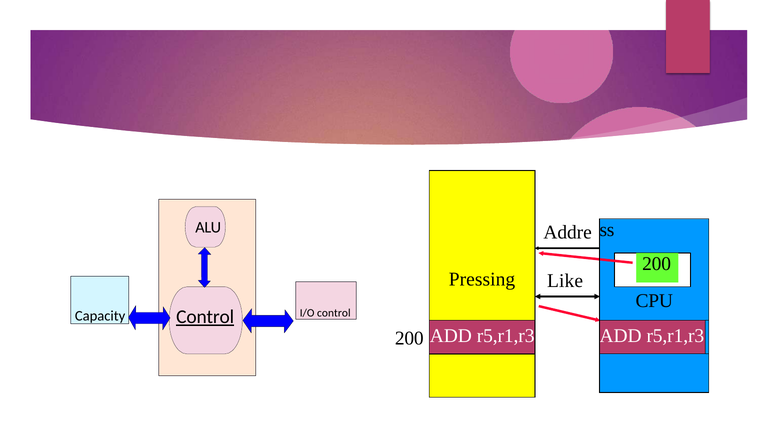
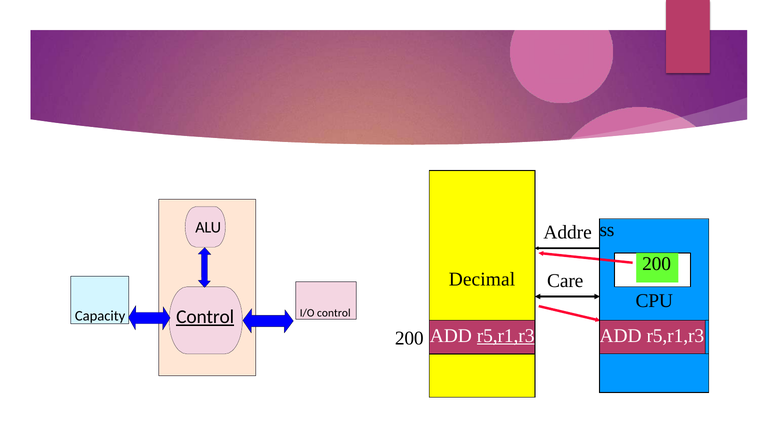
Pressing: Pressing -> Decimal (482, 279)
Like: Like -> Care (565, 280)
r5,r1,r3 underline: none -> present (506, 335)
